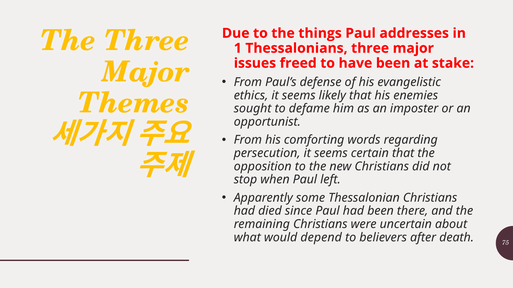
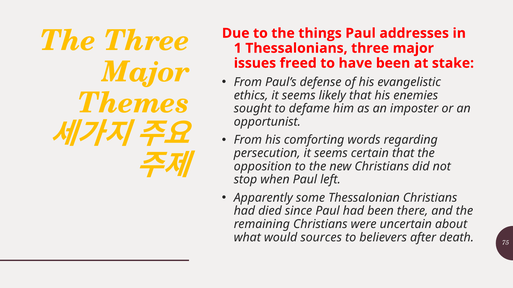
depend: depend -> sources (321, 238)
